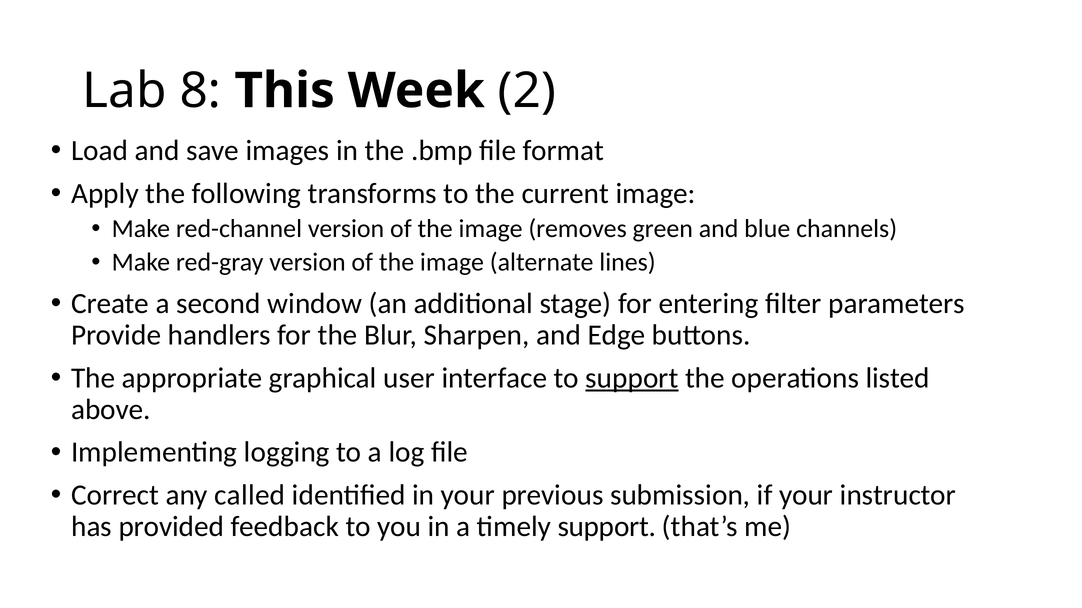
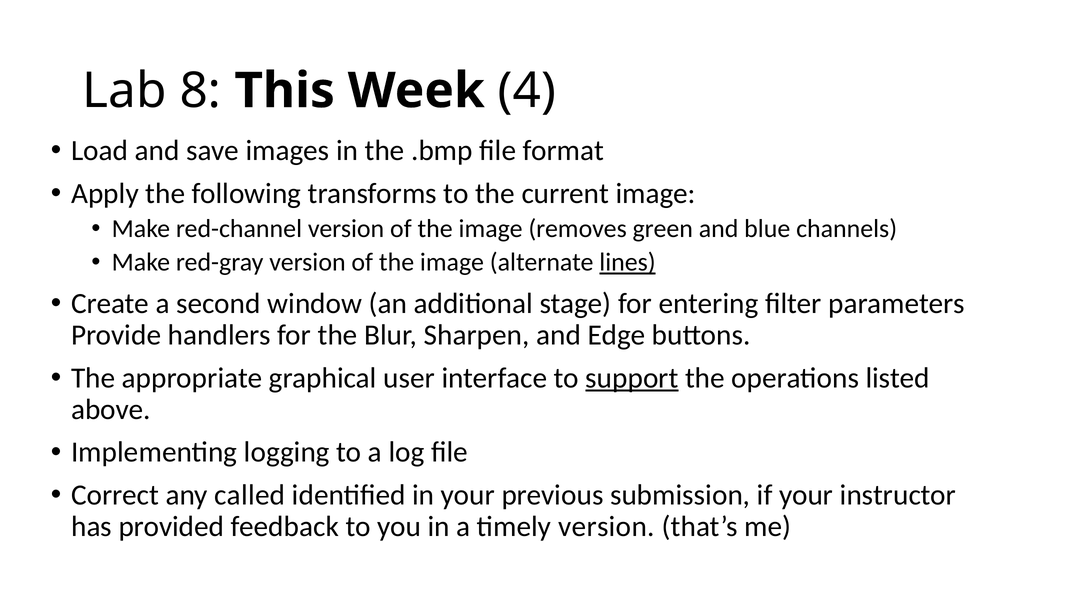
2: 2 -> 4 (527, 91)
lines underline: none -> present (628, 263)
timely support: support -> version (606, 527)
